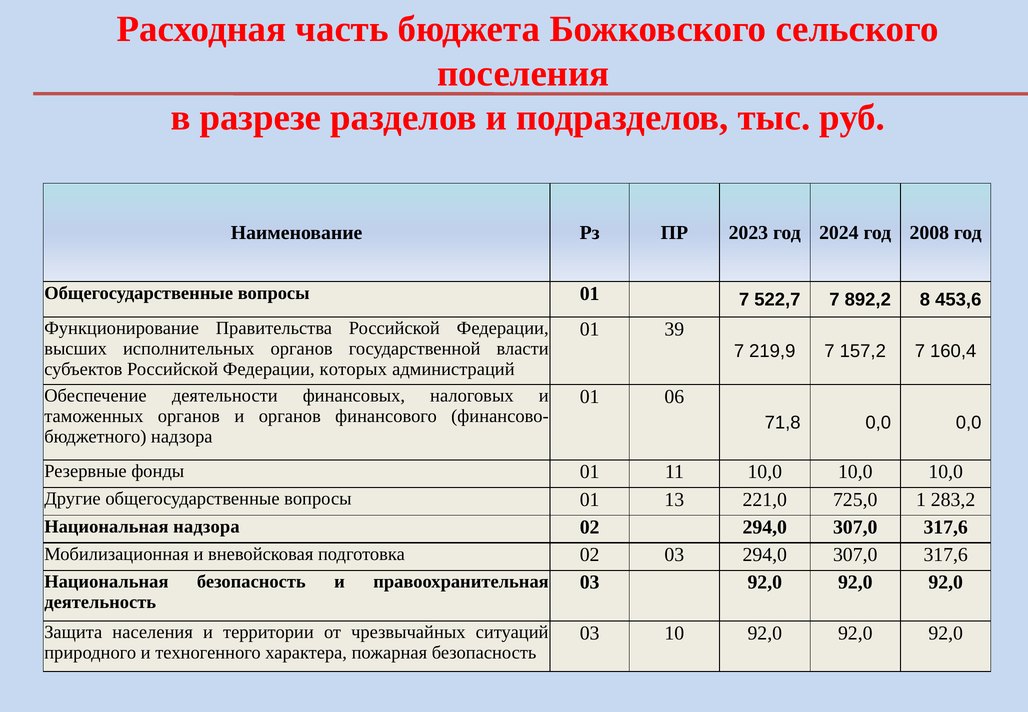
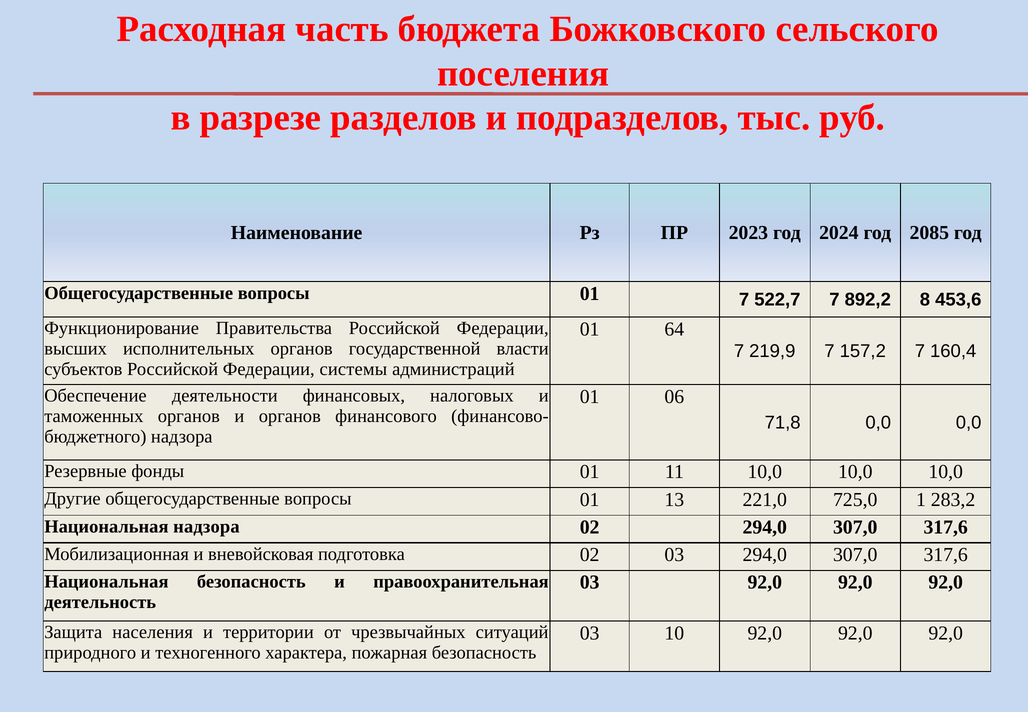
2008: 2008 -> 2085 (929, 232)
39: 39 -> 64 (674, 329)
которых: которых -> системы (353, 369)
